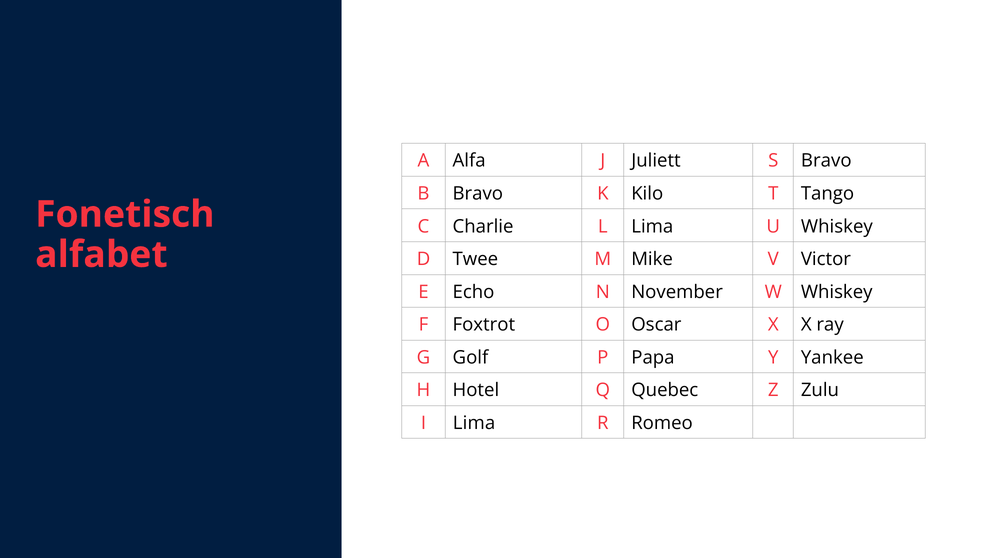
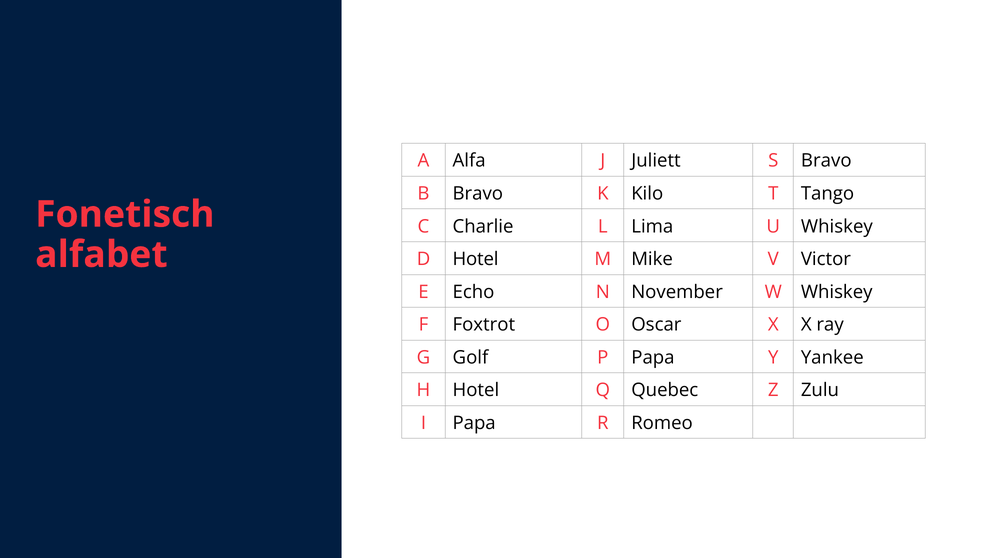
D Twee: Twee -> Hotel (475, 259)
I Lima: Lima -> Papa (474, 423)
